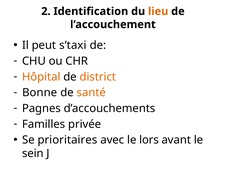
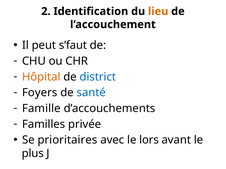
s’taxi: s’taxi -> s’faut (73, 45)
district colour: orange -> blue (98, 77)
Bonne: Bonne -> Foyers (40, 93)
santé colour: orange -> blue (91, 93)
Pagnes: Pagnes -> Famille (41, 109)
sein: sein -> plus (33, 154)
